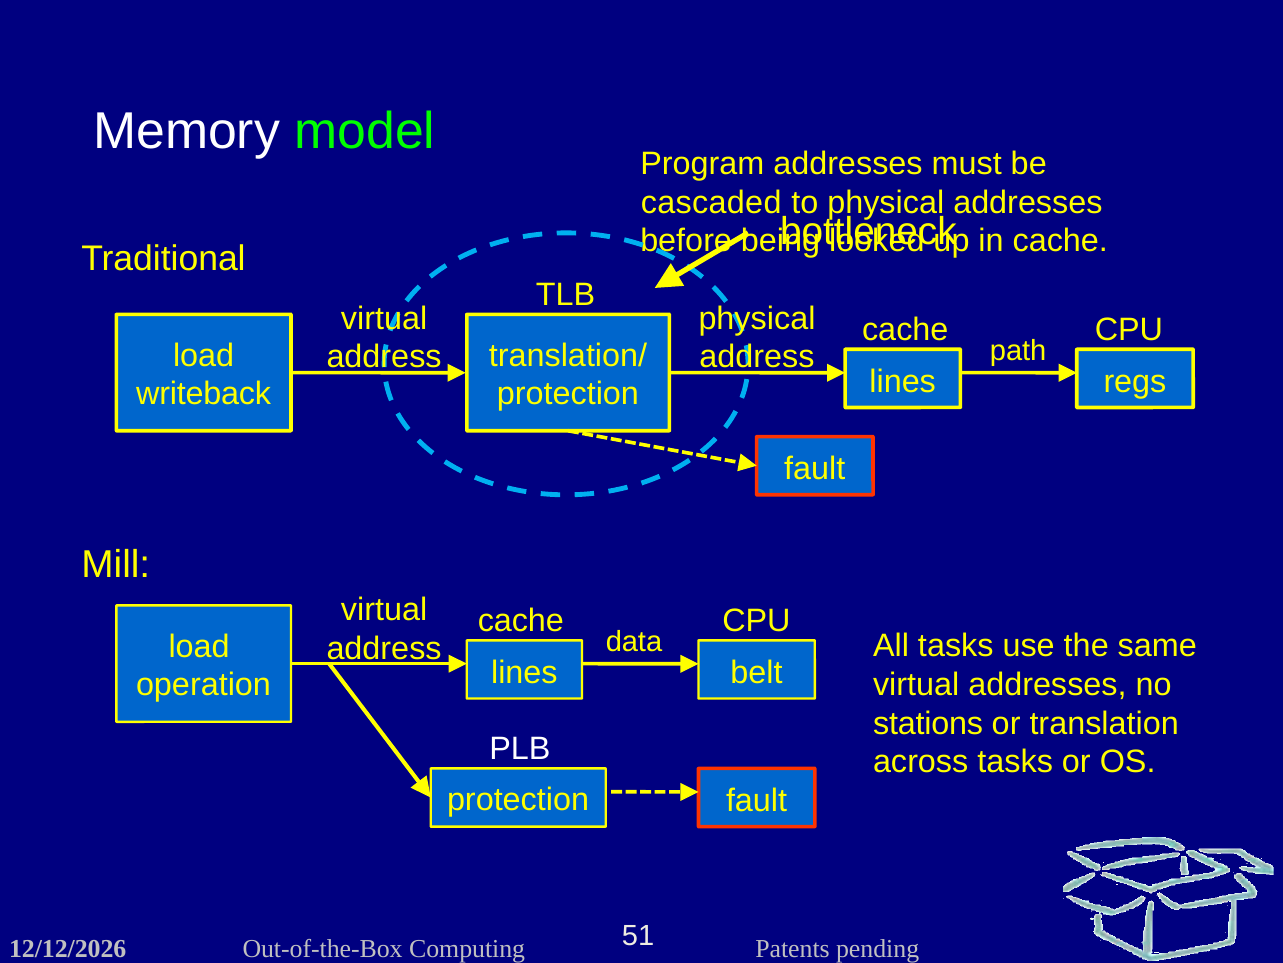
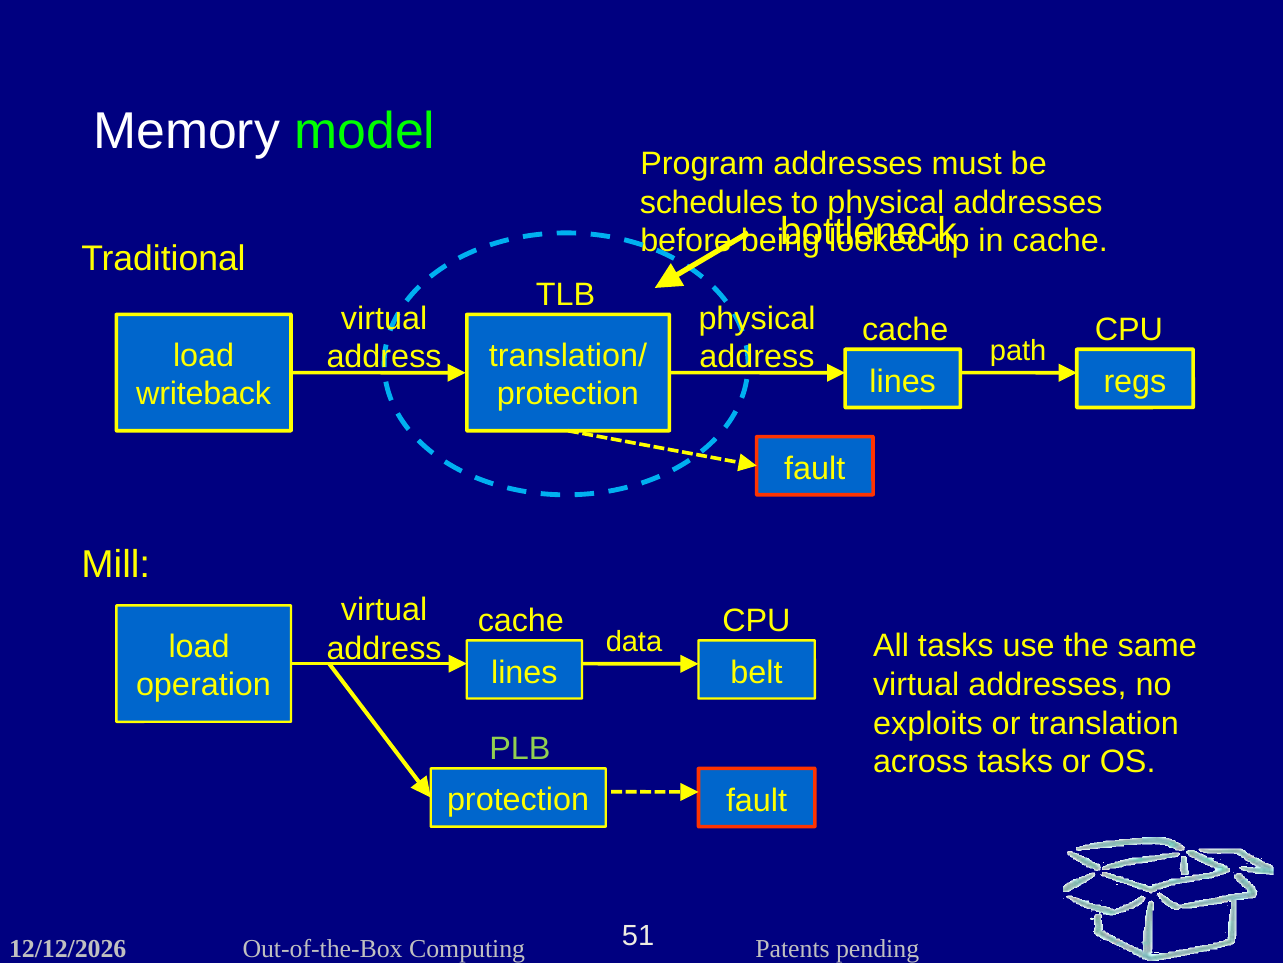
cascaded: cascaded -> schedules (711, 202)
stations: stations -> exploits (928, 723)
PLB colour: white -> light green (520, 749)
